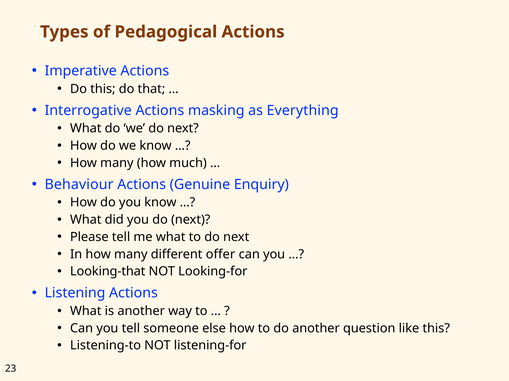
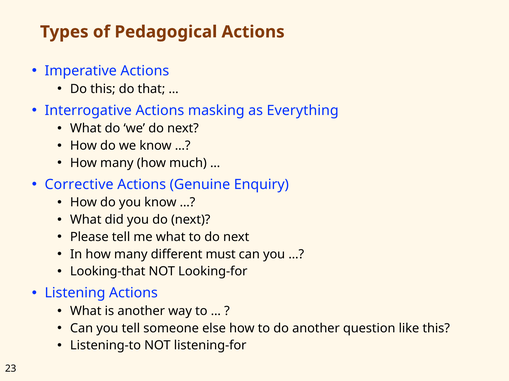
Behaviour: Behaviour -> Corrective (79, 185)
offer: offer -> must (221, 255)
